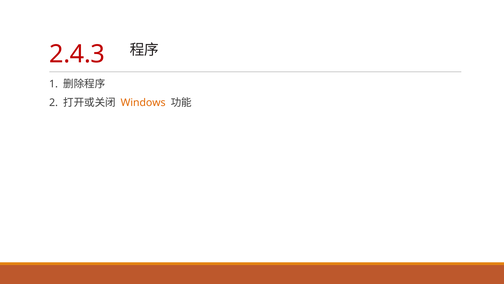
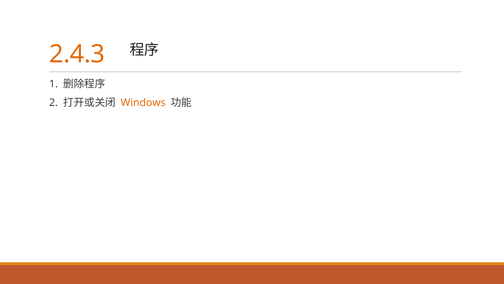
2.4.3 colour: red -> orange (77, 54)
